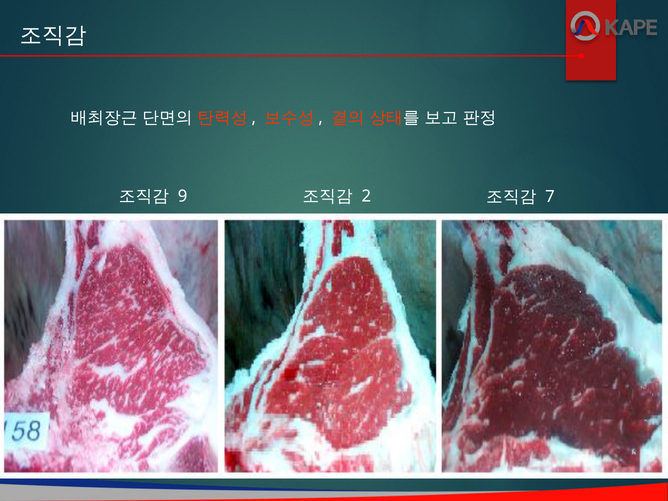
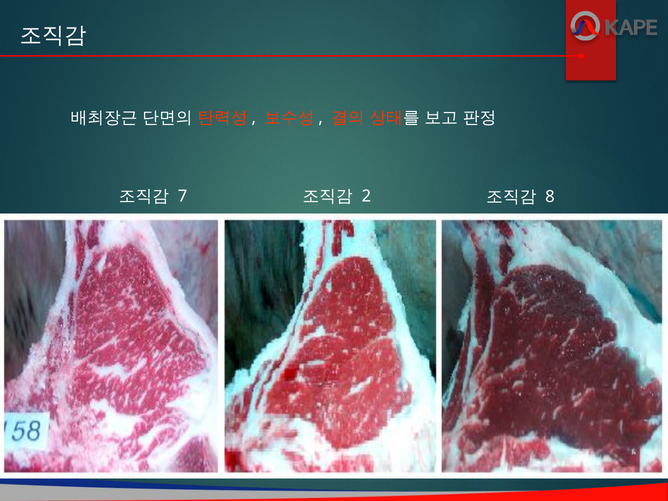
9: 9 -> 7 (183, 196)
7: 7 -> 8 (550, 197)
